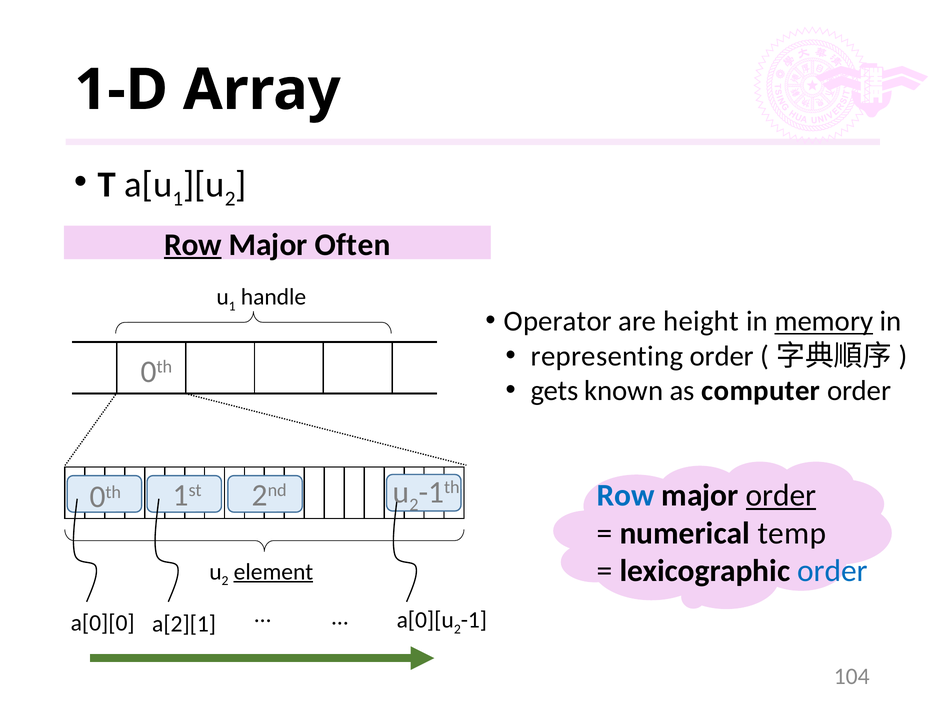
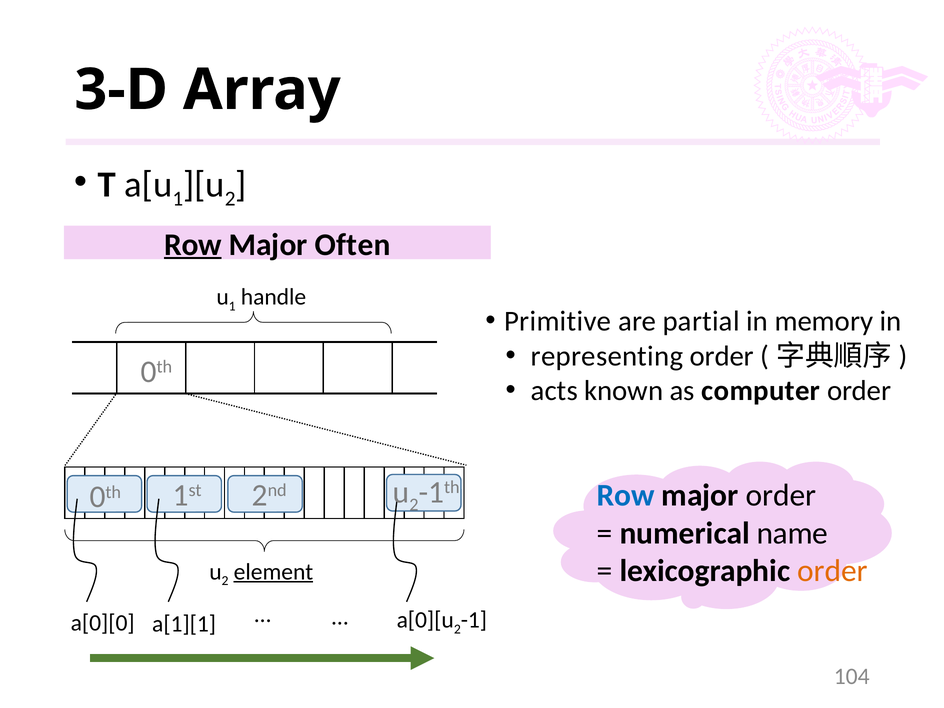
1-D: 1-D -> 3-D (121, 90)
Operator: Operator -> Primitive (558, 321)
height: height -> partial (701, 321)
memory underline: present -> none (824, 321)
gets: gets -> acts (554, 391)
order underline: present -> none (781, 496)
temp: temp -> name (792, 533)
order colour: blue -> orange (833, 571)
a[2][1: a[2][1 -> a[1][1 (184, 624)
